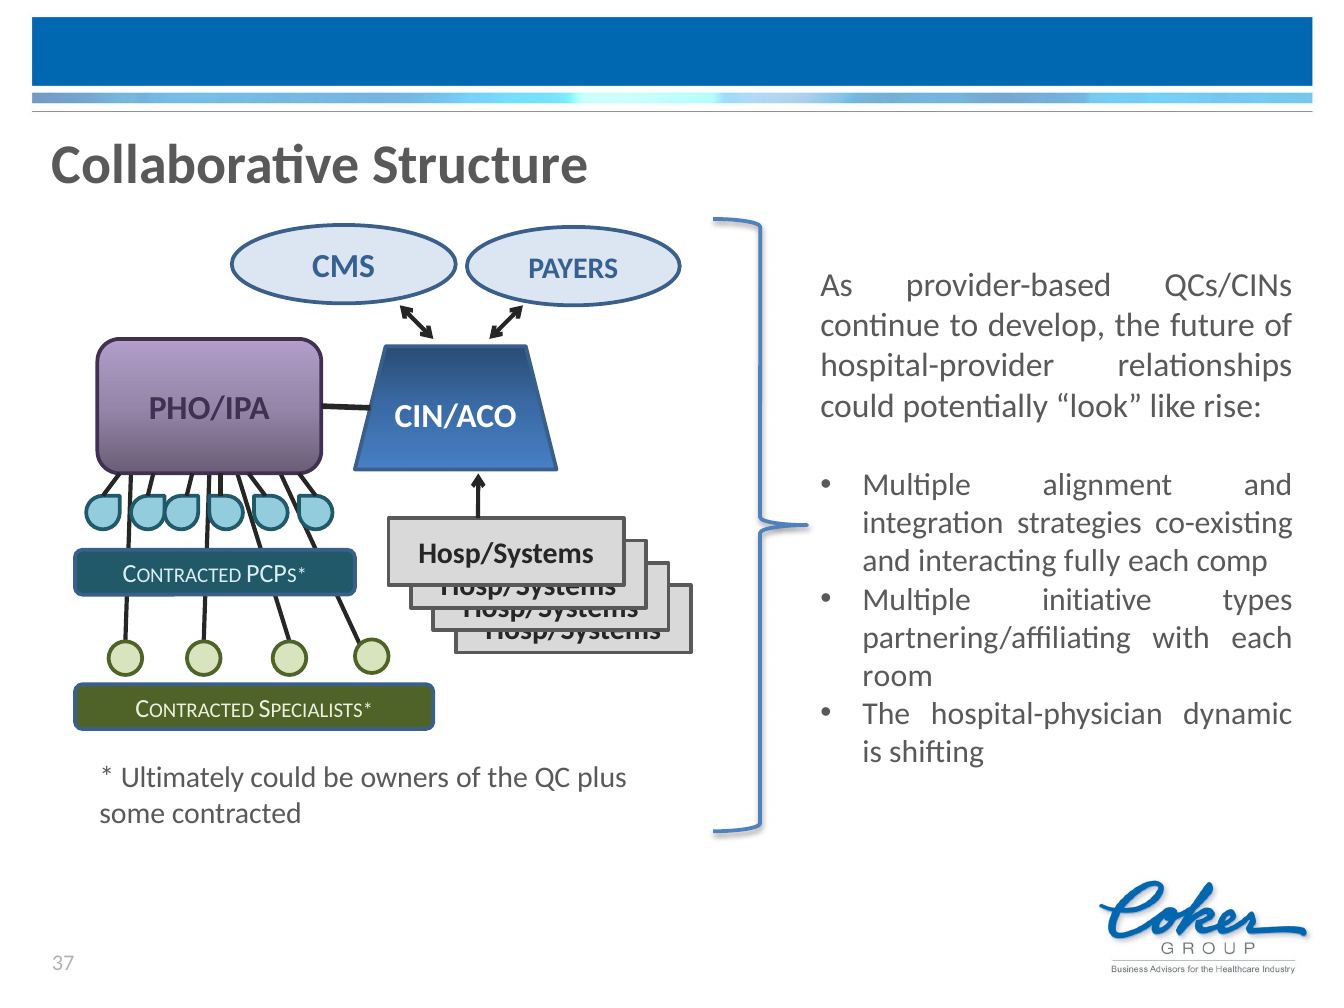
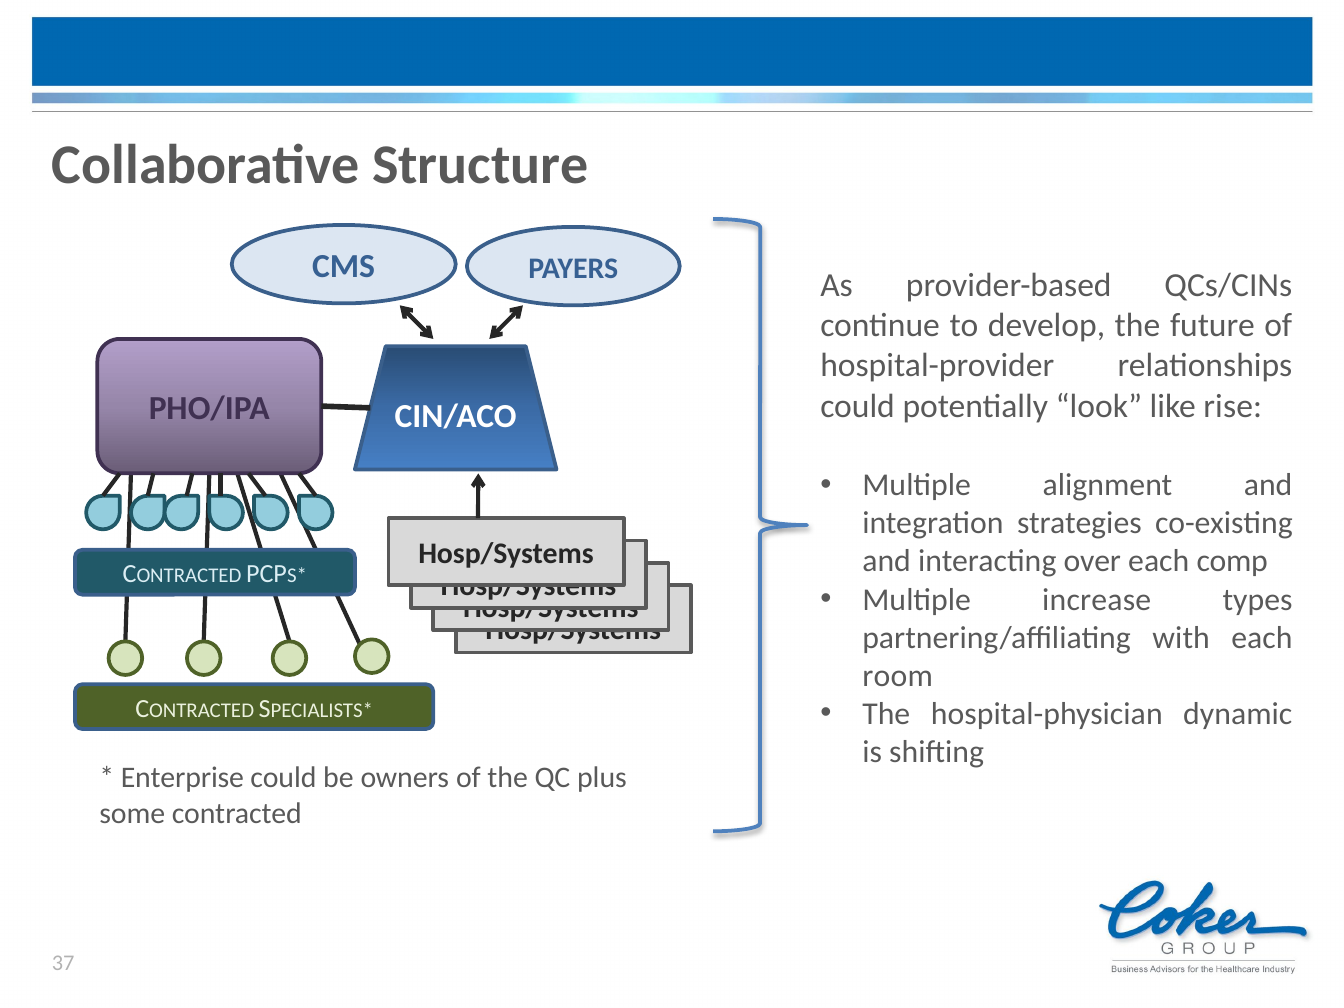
fully: fully -> over (1092, 562)
initiative: initiative -> increase (1097, 600)
Ultimately: Ultimately -> Enterprise (182, 778)
